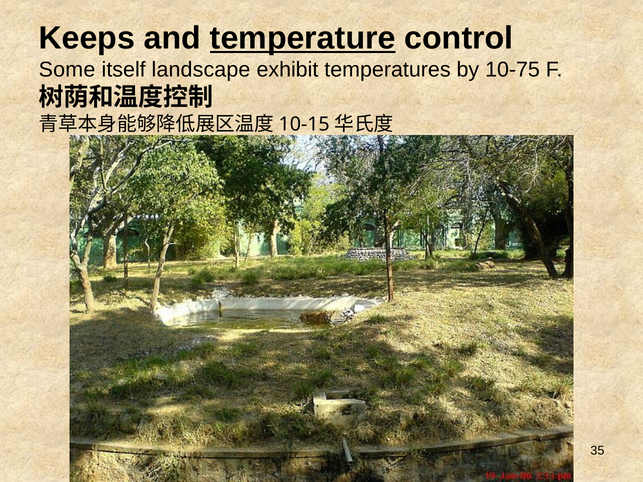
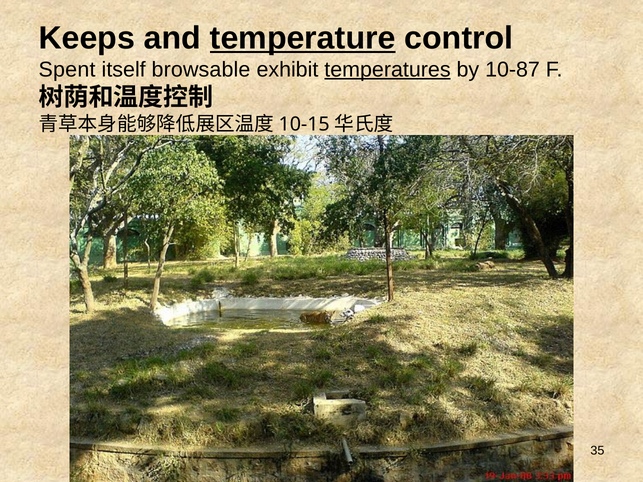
Some: Some -> Spent (67, 70)
landscape: landscape -> browsable (201, 70)
temperatures underline: none -> present (387, 70)
10-75: 10-75 -> 10-87 (513, 70)
